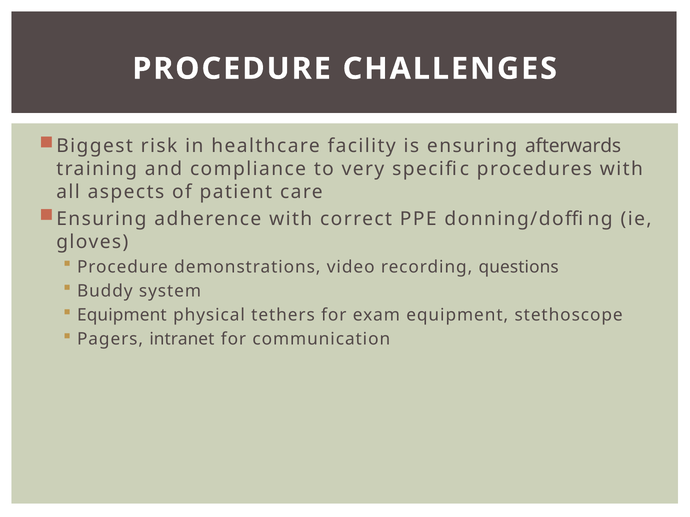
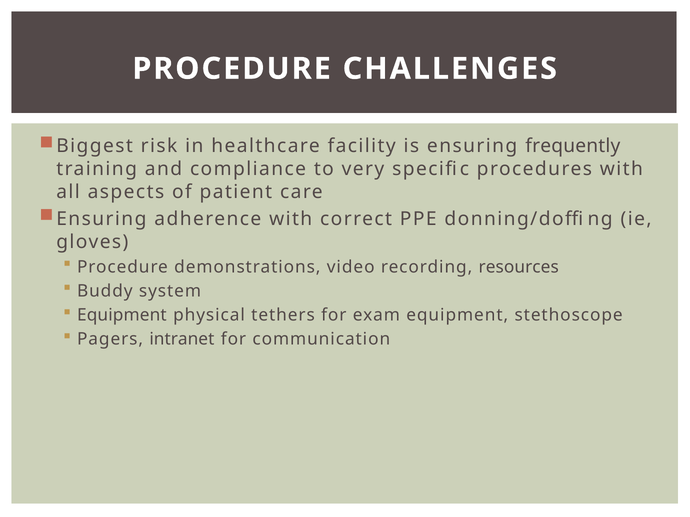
afterwards: afterwards -> frequently (573, 146)
questions: questions -> resources (519, 267)
